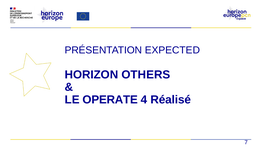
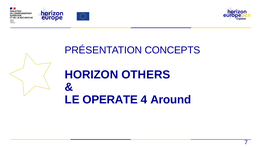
EXPECTED: EXPECTED -> CONCEPTS (172, 50)
Réalisé: Réalisé -> Around (171, 100)
